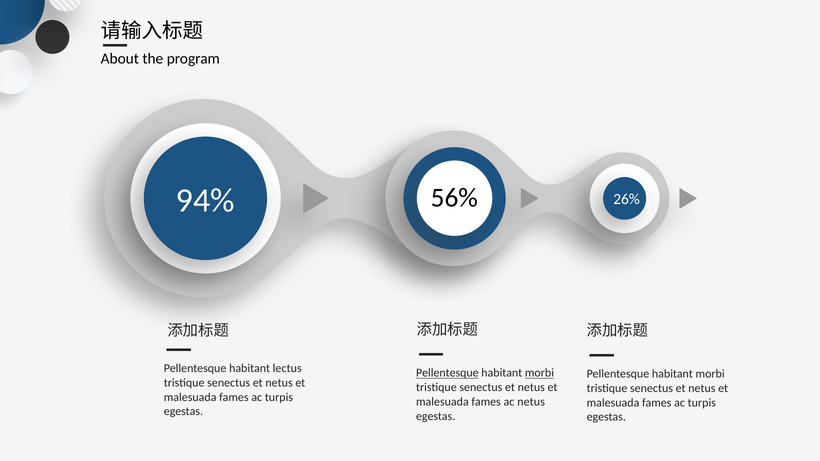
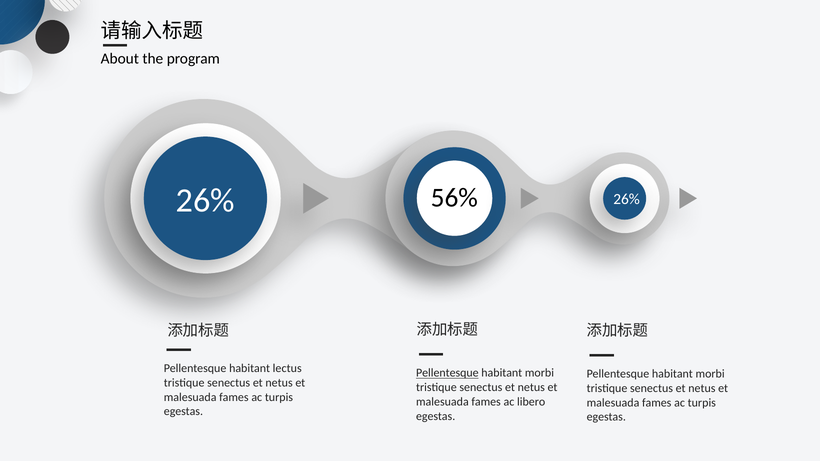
94%: 94% -> 26% (205, 200)
morbi underline: present -> none (539, 373)
ac netus: netus -> libero (531, 402)
